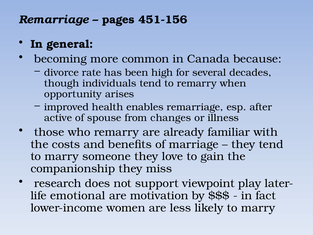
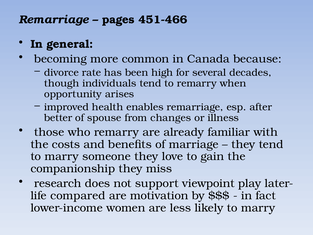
451-156: 451-156 -> 451-466 (163, 20)
active: active -> better (58, 118)
emotional: emotional -> compared (78, 195)
